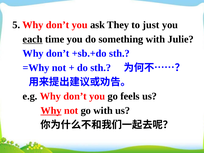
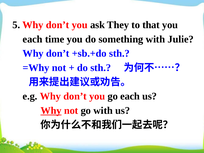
just: just -> that (151, 25)
each underline: present -> none (33, 39)
go feels: feels -> each (130, 96)
